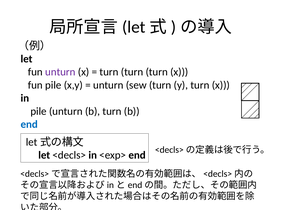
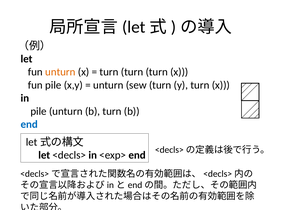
unturn colour: purple -> orange (60, 72)
